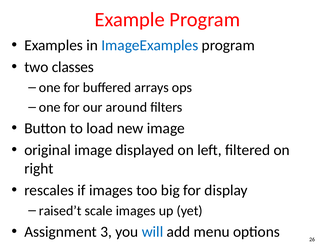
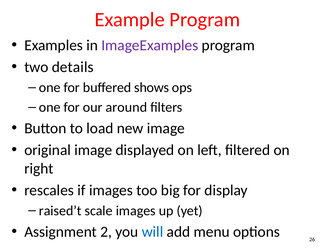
ImageExamples colour: blue -> purple (150, 45)
classes: classes -> details (73, 67)
arrays: arrays -> shows (152, 88)
3: 3 -> 2 (106, 232)
